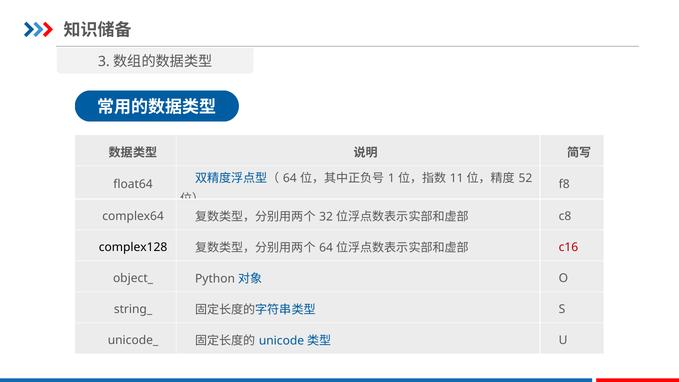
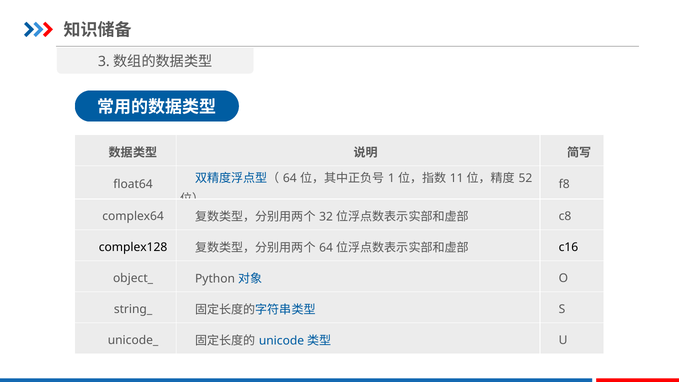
c16 colour: red -> black (568, 247)
